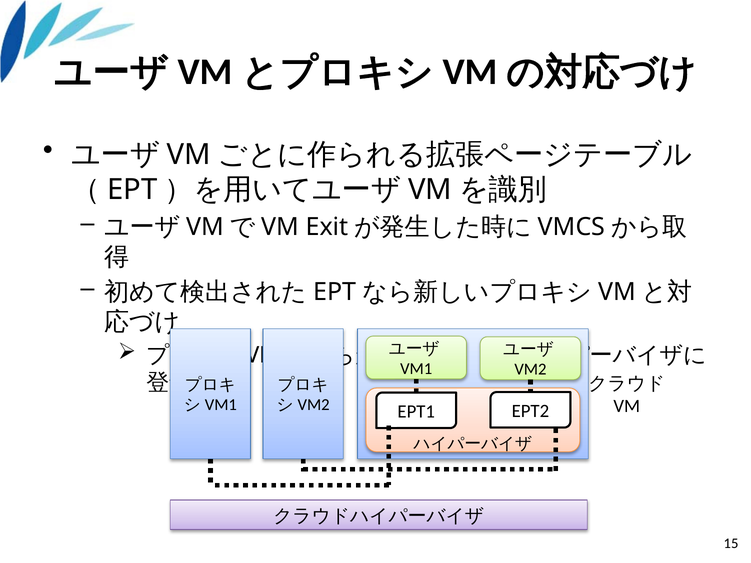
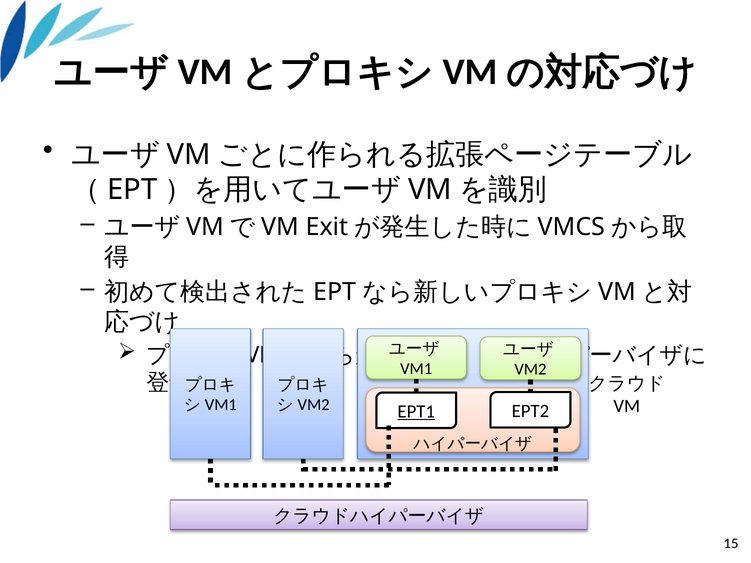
EPT1 underline: none -> present (416, 412)
